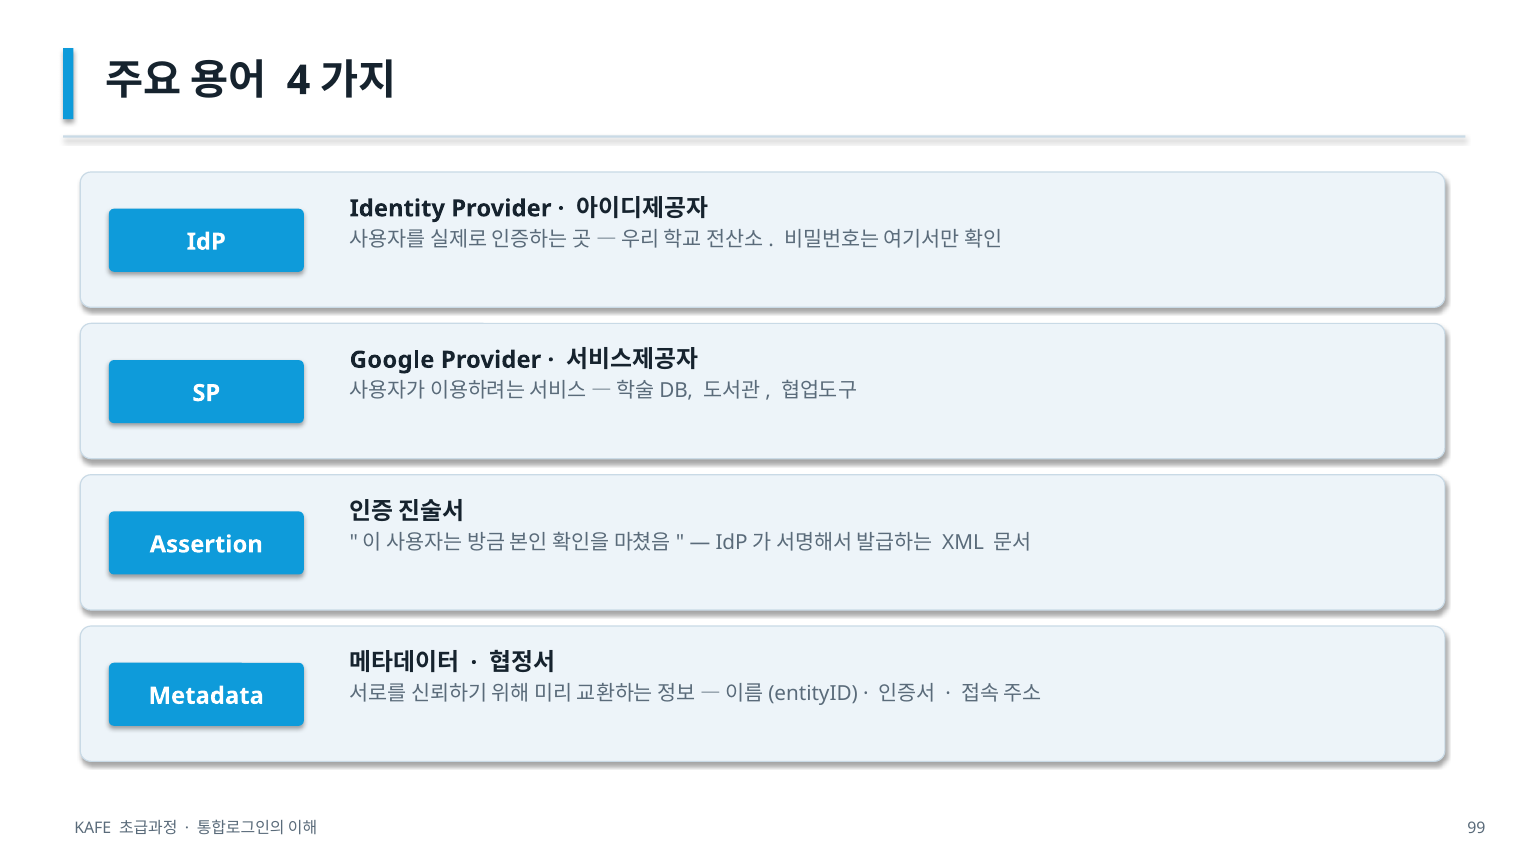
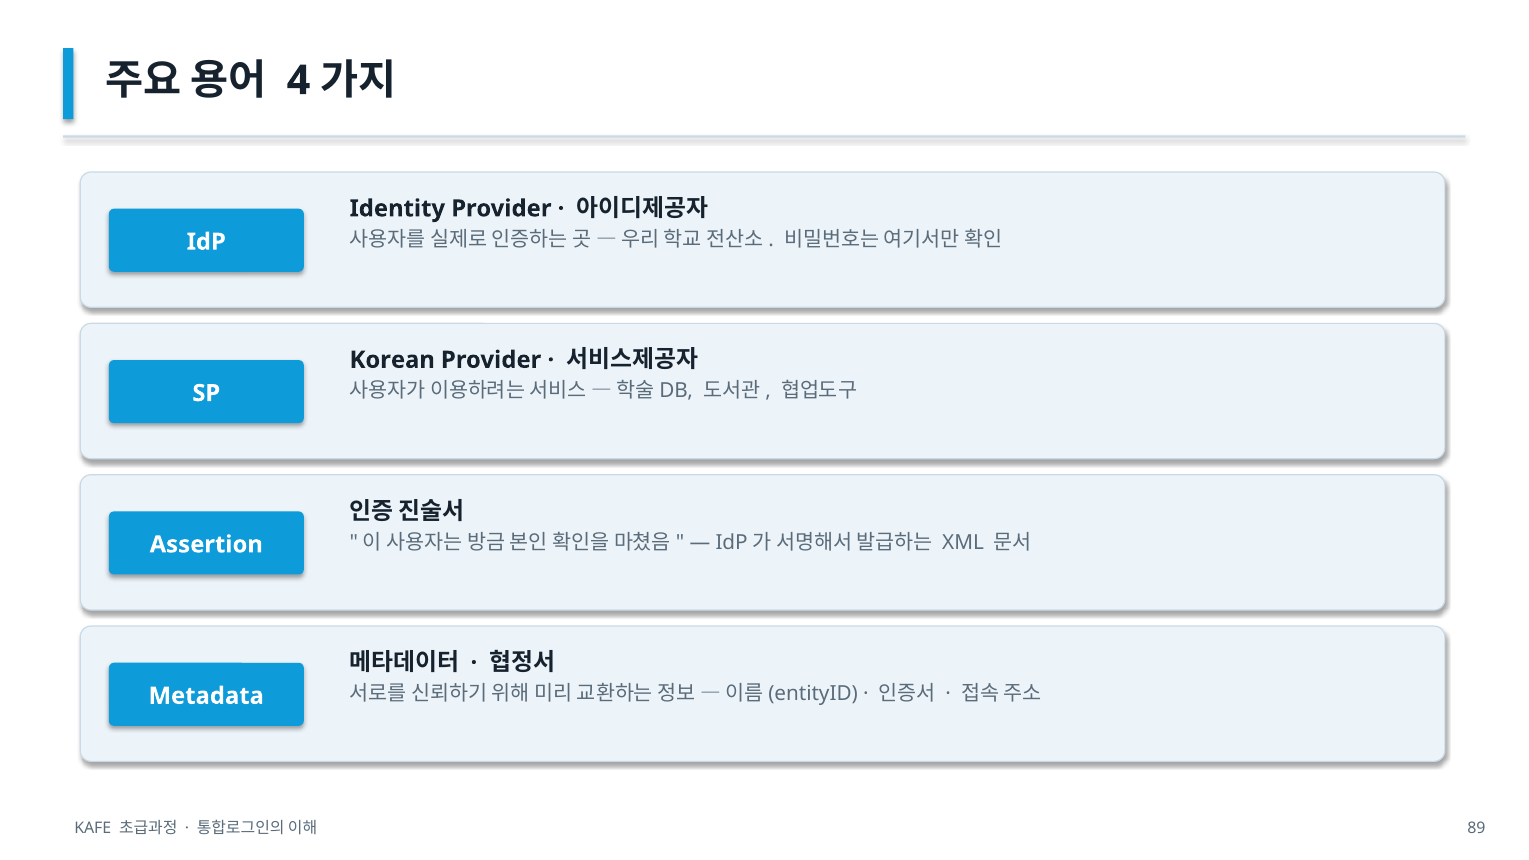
Google: Google -> Korean (392, 360)
99: 99 -> 89 (1476, 828)
